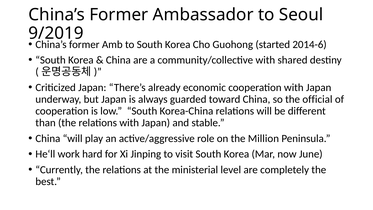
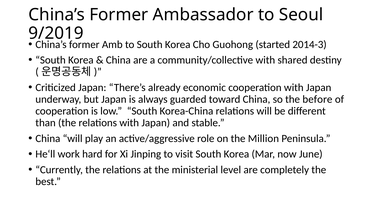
2014-6: 2014-6 -> 2014-3 (310, 44)
official: official -> before (317, 99)
